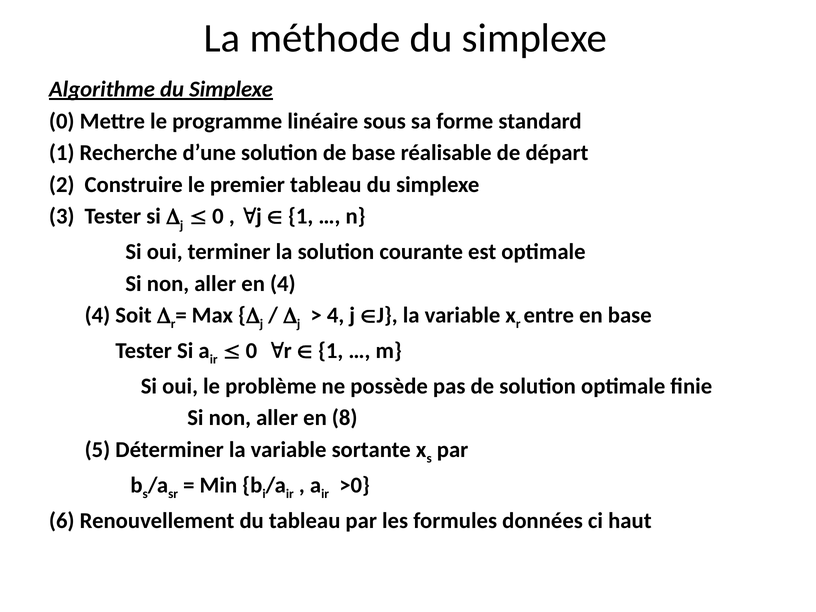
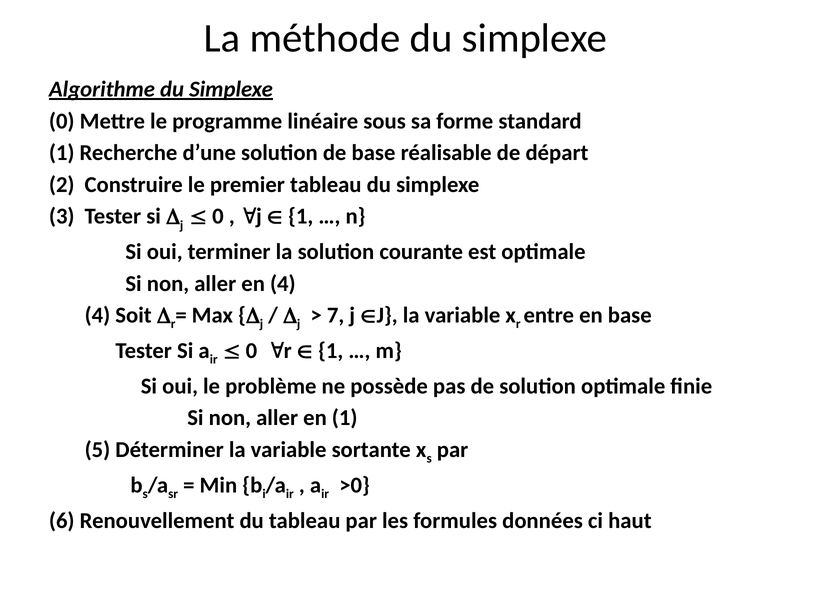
4: 4 -> 7 (336, 315)
en 8: 8 -> 1 (345, 418)
